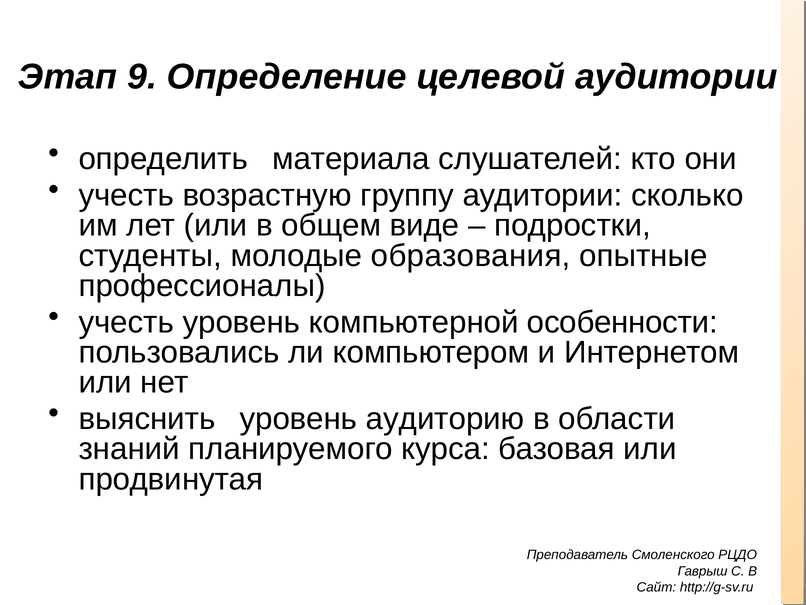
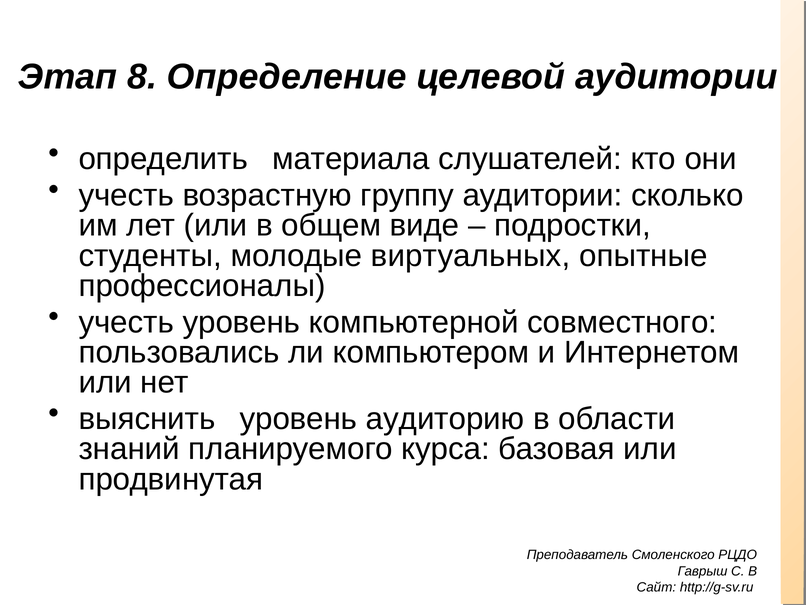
9: 9 -> 8 (142, 77)
образования: образования -> виртуальных (471, 255)
особенности: особенности -> совместного (622, 322)
